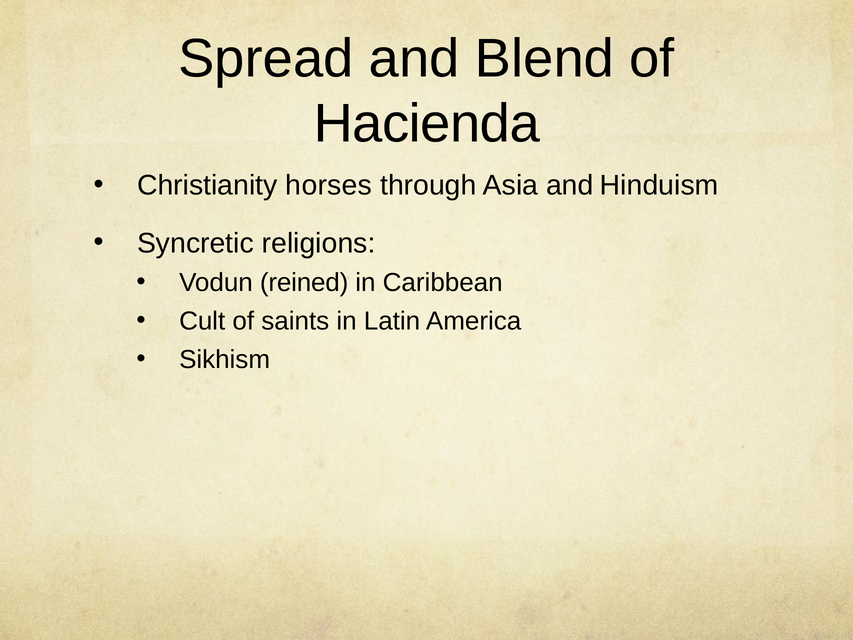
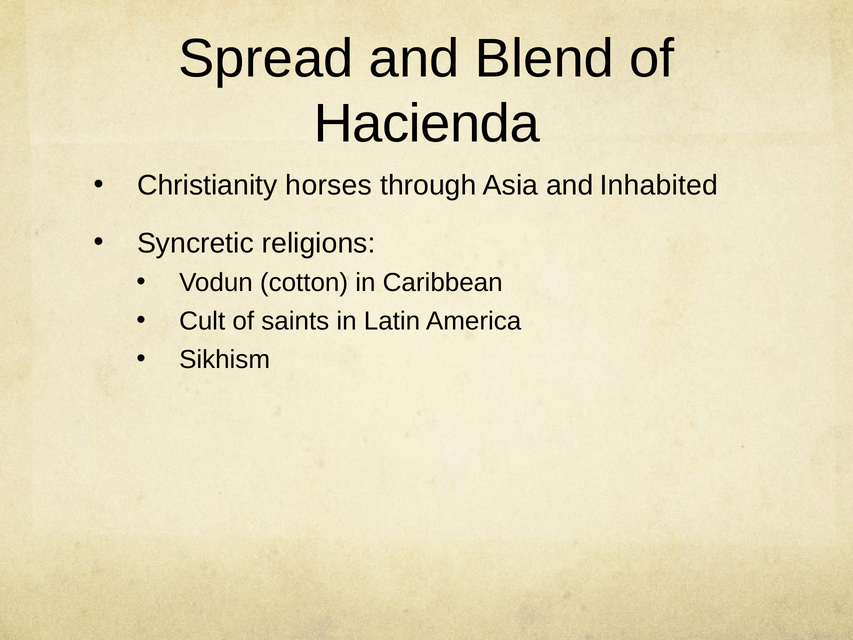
Hinduism: Hinduism -> Inhabited (659, 185)
reined: reined -> cotton (304, 283)
